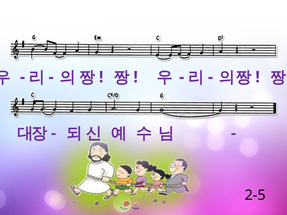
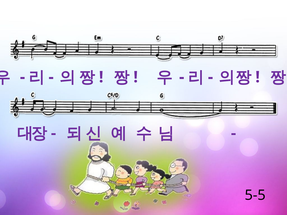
2-5: 2-5 -> 5-5 (255, 195)
